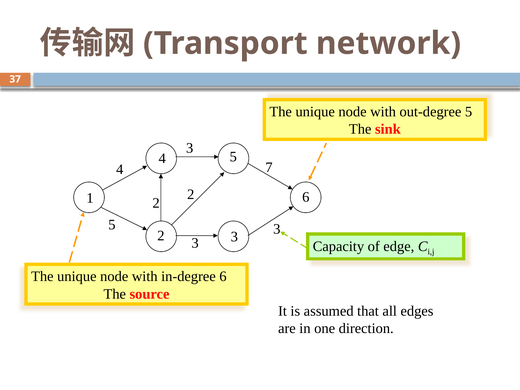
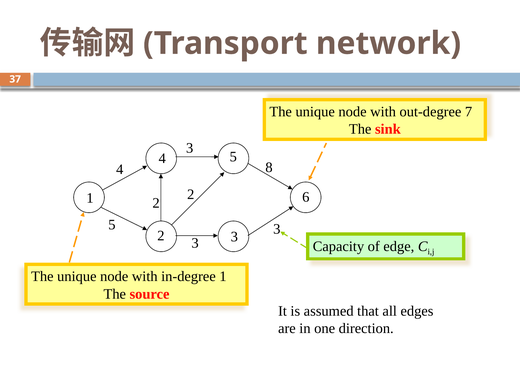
out-degree 5: 5 -> 7 (469, 112)
7: 7 -> 8 (269, 167)
in-degree 6: 6 -> 1 (223, 277)
